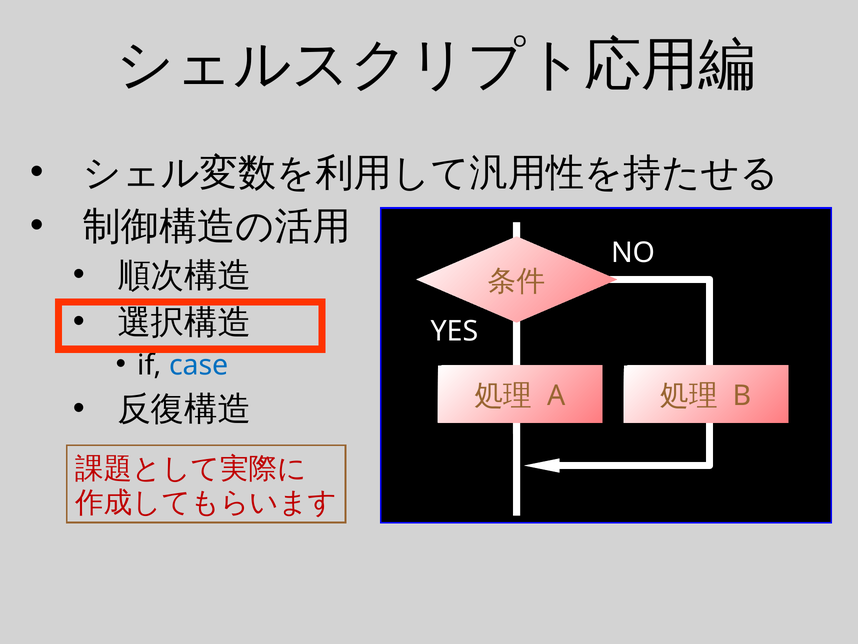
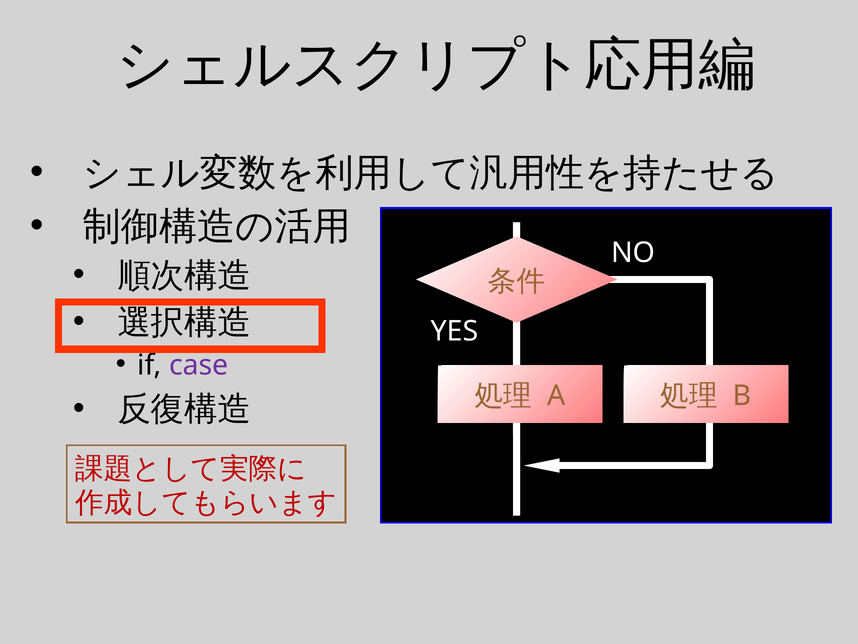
case colour: blue -> purple (199, 365)
